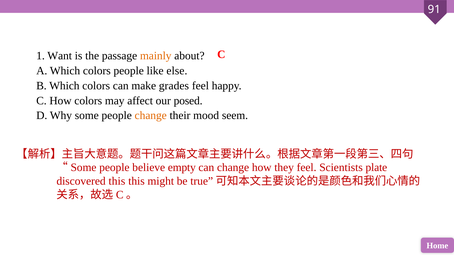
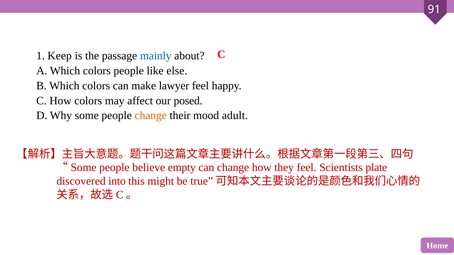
Want: Want -> Keep (60, 56)
mainly colour: orange -> blue (156, 56)
grades: grades -> lawyer (174, 86)
seem: seem -> adult (235, 116)
discovered this: this -> into (117, 181)
